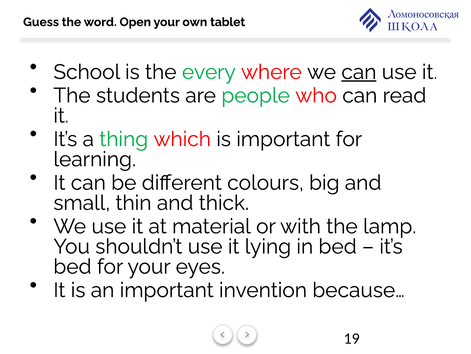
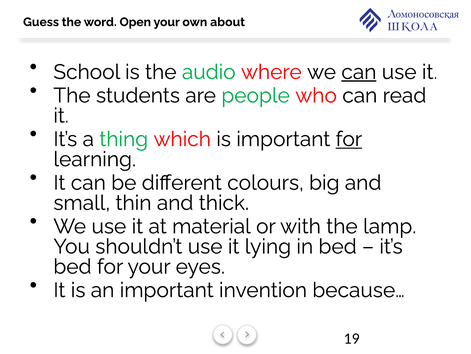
tablet: tablet -> about (228, 22)
every: every -> audio (209, 72)
for underline: none -> present (349, 139)
